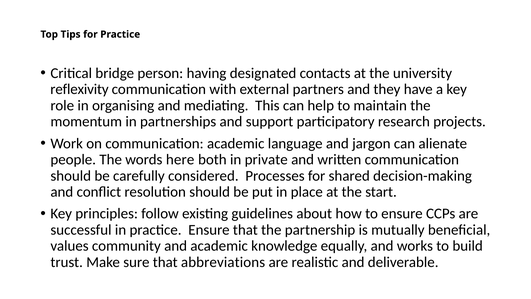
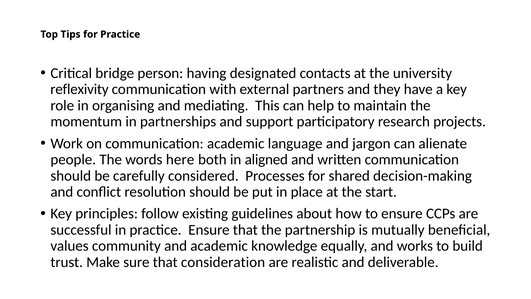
private: private -> aligned (266, 159)
abbreviations: abbreviations -> consideration (223, 262)
